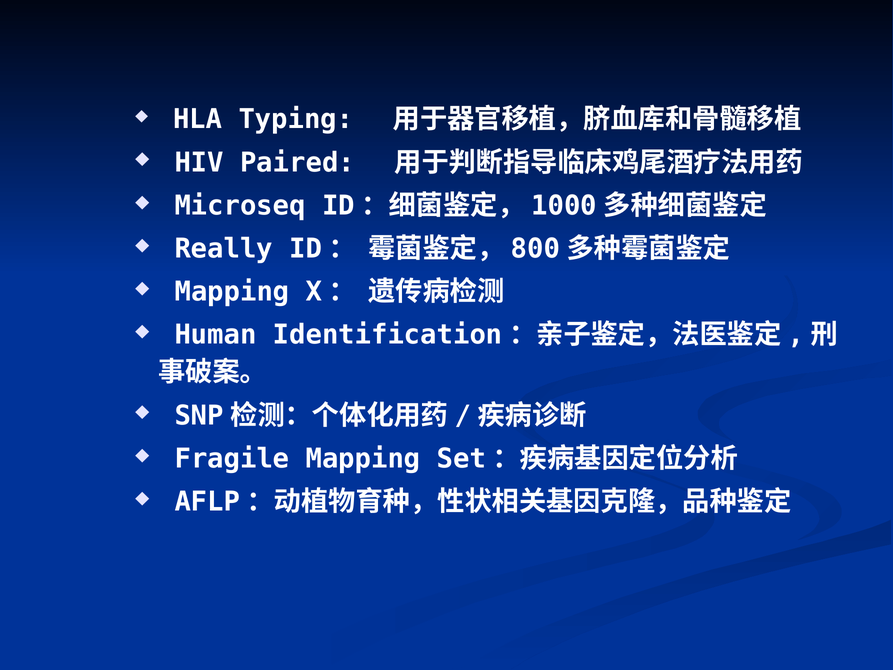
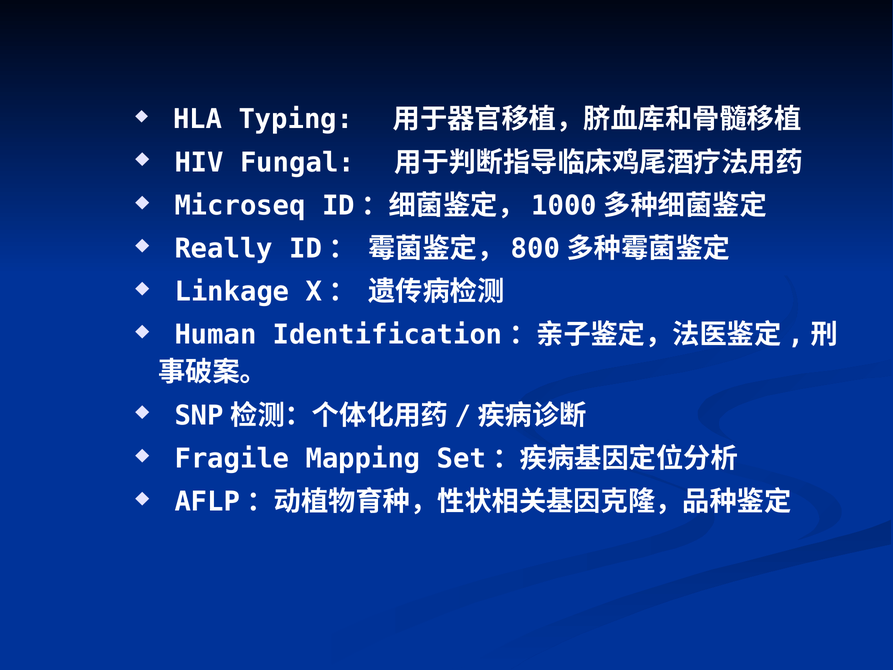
Paired: Paired -> Fungal (297, 162)
Mapping: Mapping -> Linkage (232, 292)
